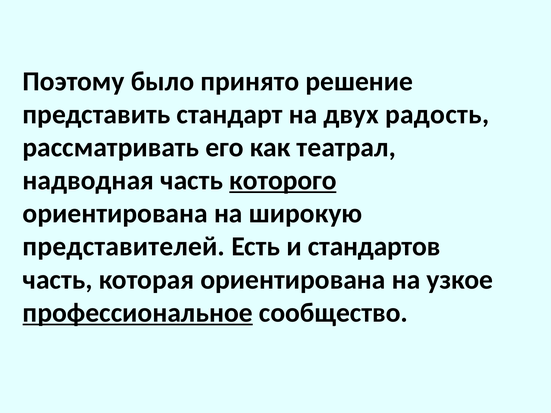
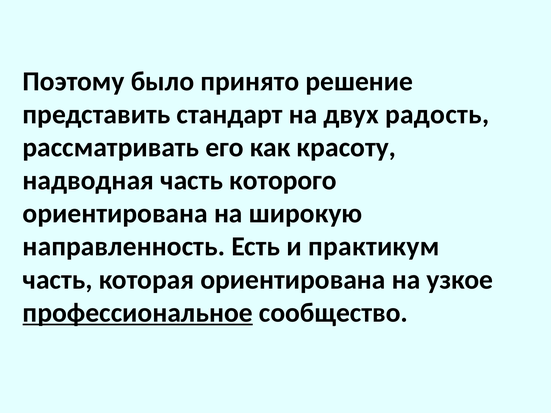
театрал: театрал -> красоту (346, 148)
которого underline: present -> none (283, 181)
представителей: представителей -> направленность (124, 247)
стандартов: стандартов -> практикум (374, 247)
